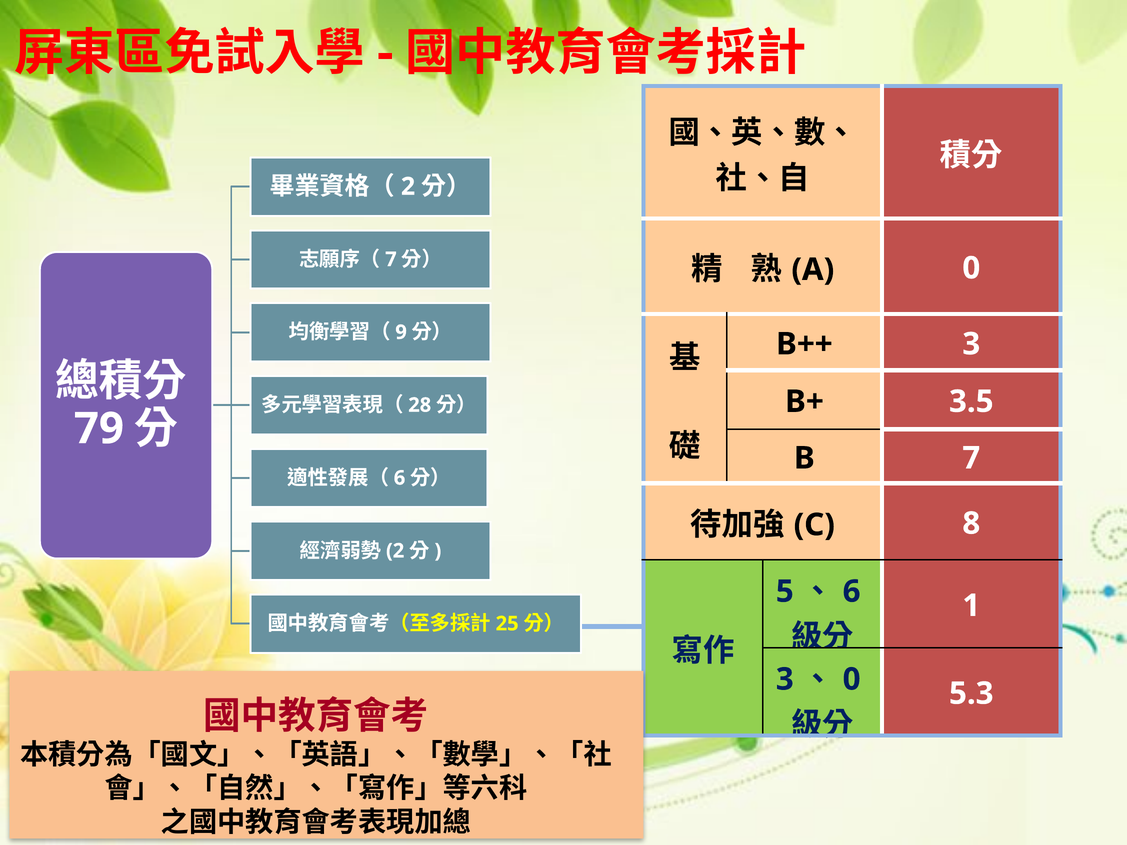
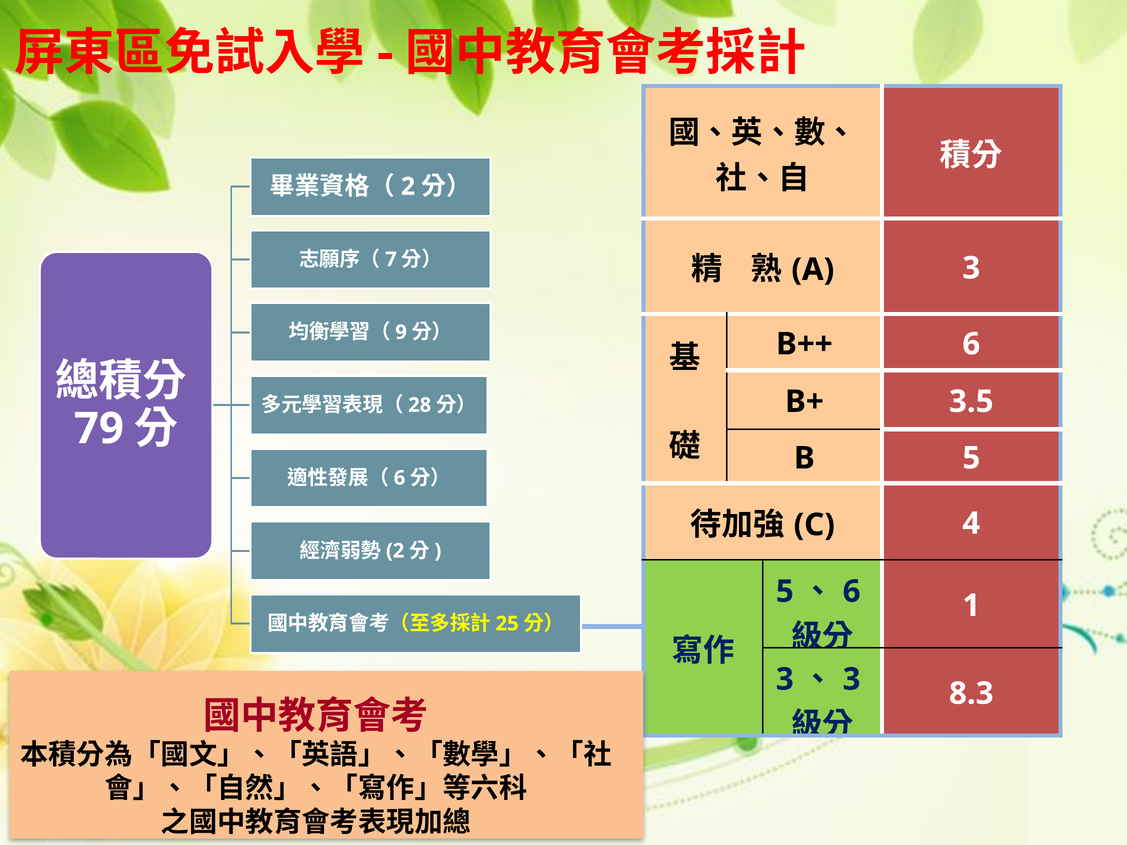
0: 0 -> 3 (971, 268)
B++ 3: 3 -> 6 (971, 344)
B 7: 7 -> 5 (971, 458)
8: 8 -> 4 (971, 524)
0: 0 -> 3 (852, 680)
5.3: 5.3 -> 8.3 (971, 694)
